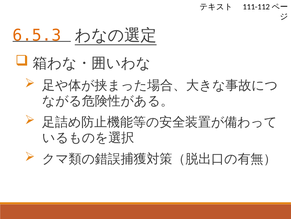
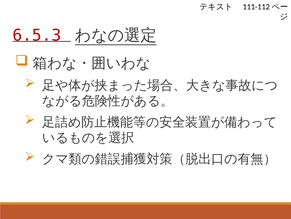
6.5.3 colour: orange -> red (37, 35)
